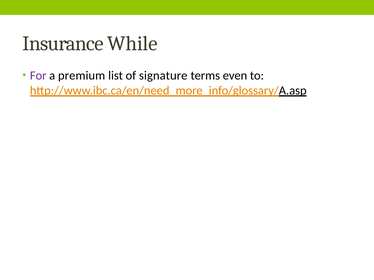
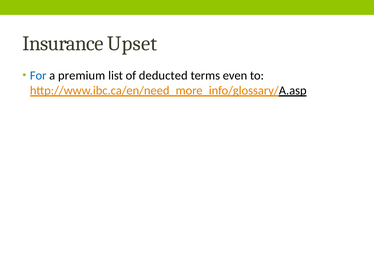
While: While -> Upset (132, 44)
For colour: purple -> blue (38, 76)
signature: signature -> deducted (163, 76)
